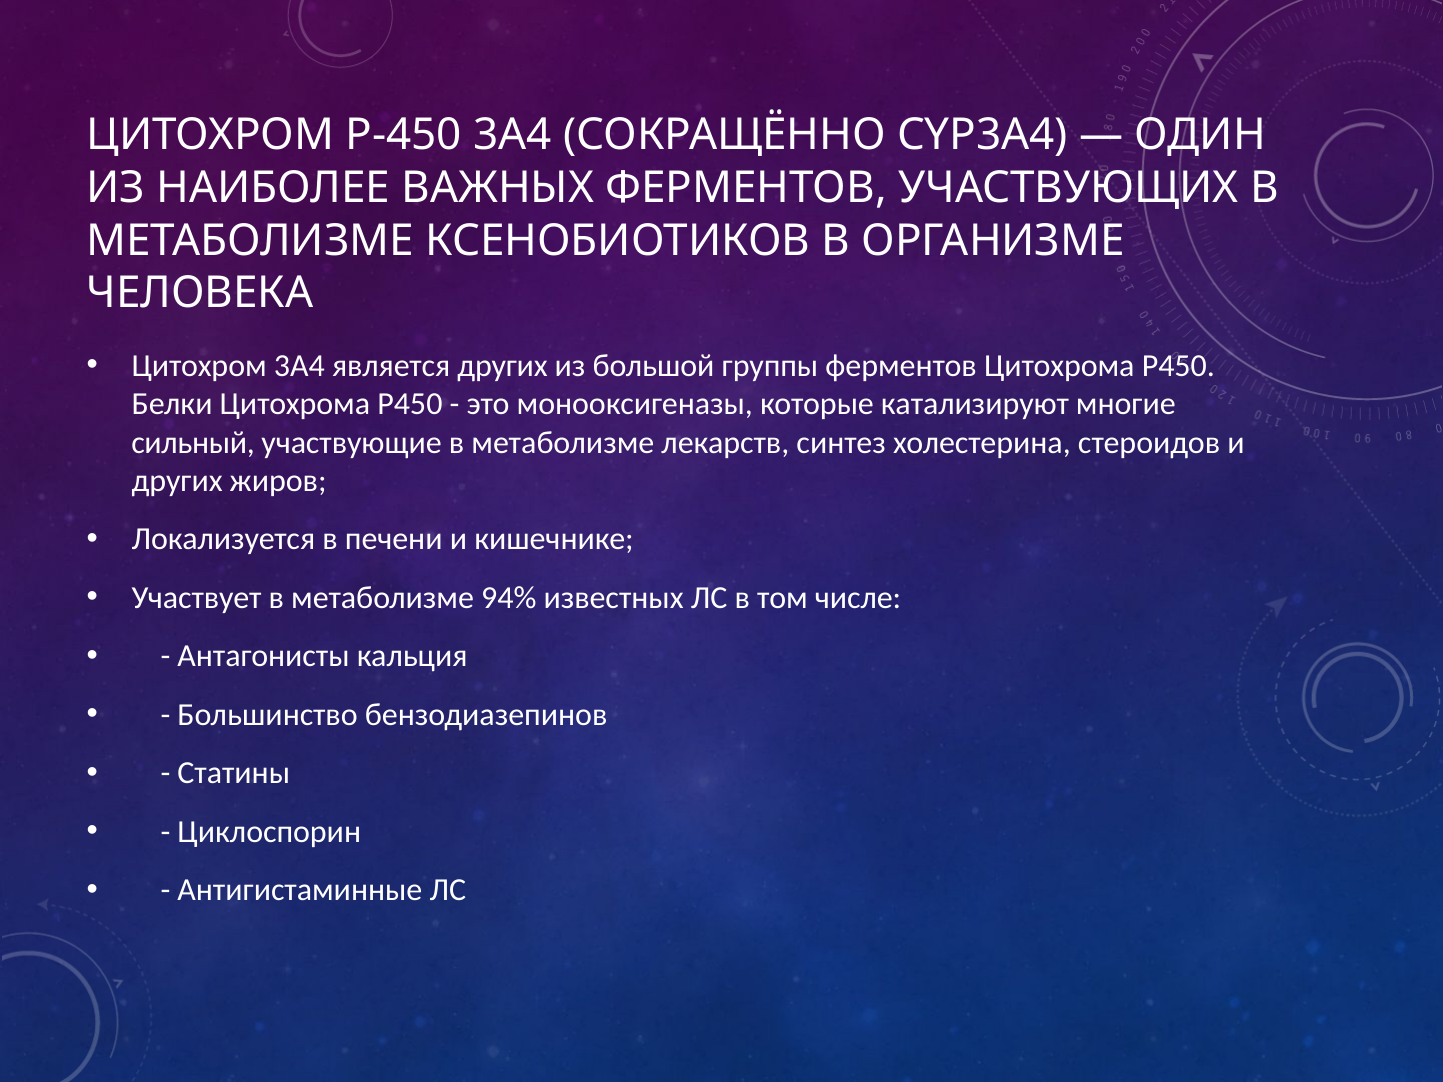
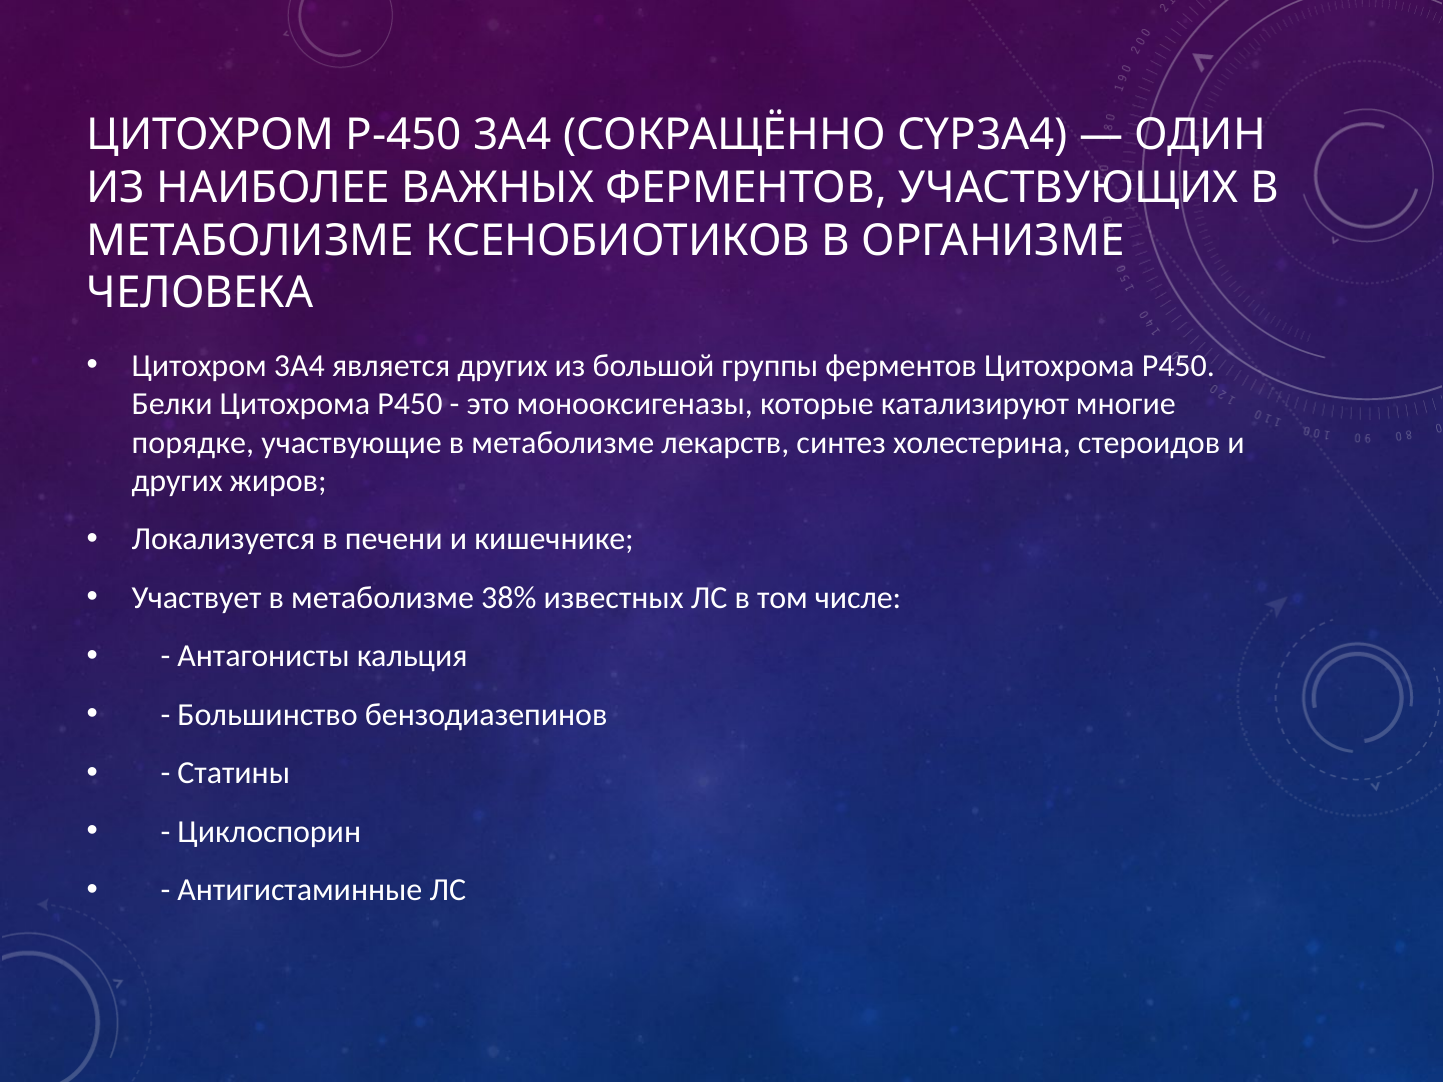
сильный: сильный -> порядке (193, 443)
94%: 94% -> 38% (509, 598)
